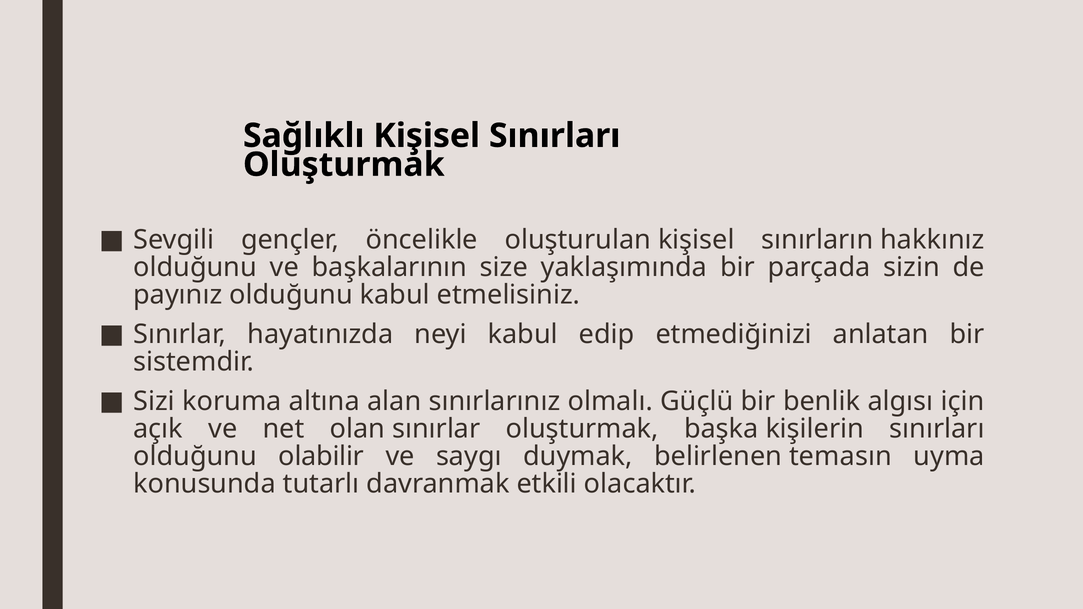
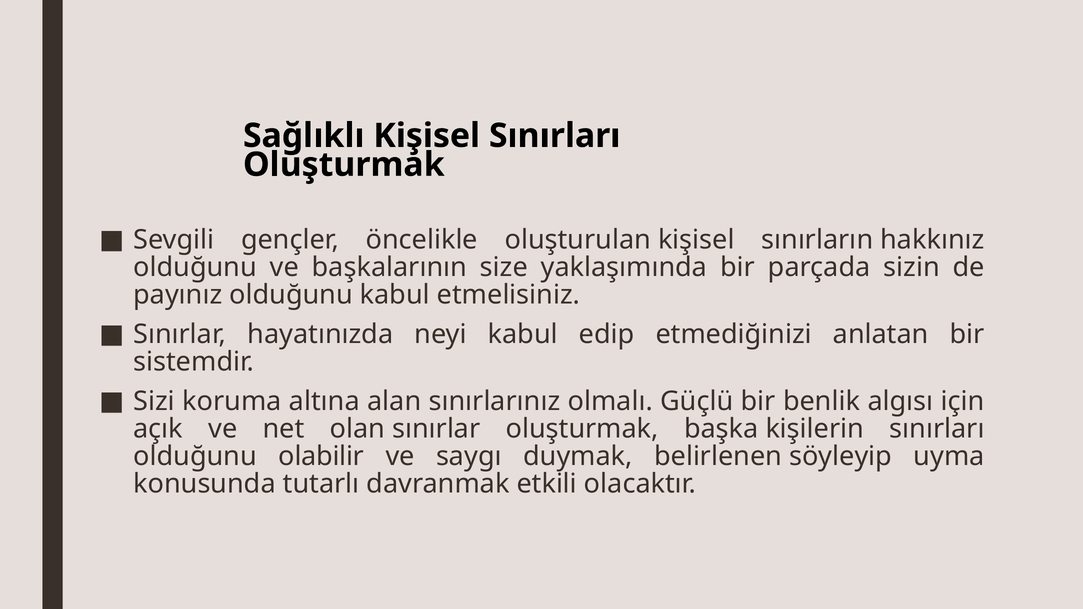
temasın: temasın -> söyleyip (841, 457)
